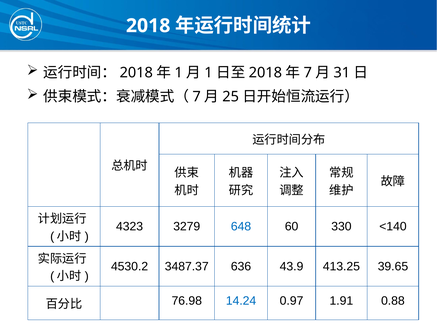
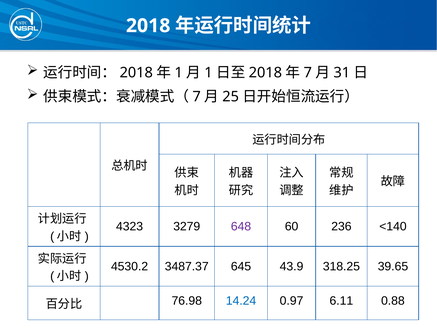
648 colour: blue -> purple (241, 226)
330: 330 -> 236 (341, 226)
636: 636 -> 645 (241, 266)
413.25: 413.25 -> 318.25 (341, 266)
1.91: 1.91 -> 6.11 (341, 301)
